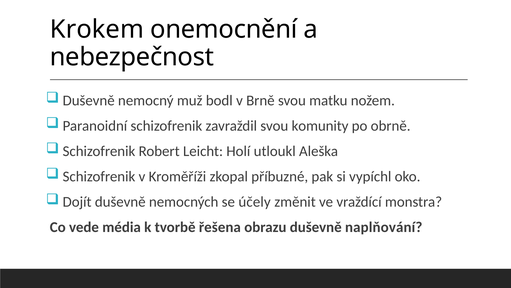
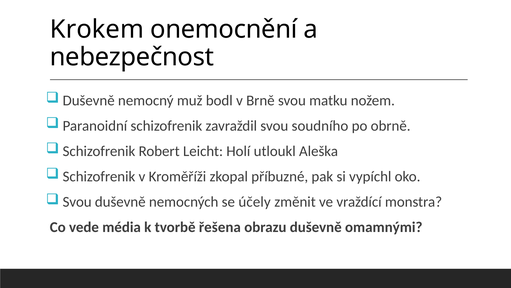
komunity: komunity -> soudního (320, 126)
Dojít: Dojít -> Svou (77, 201)
naplňování: naplňování -> omamnými (384, 227)
